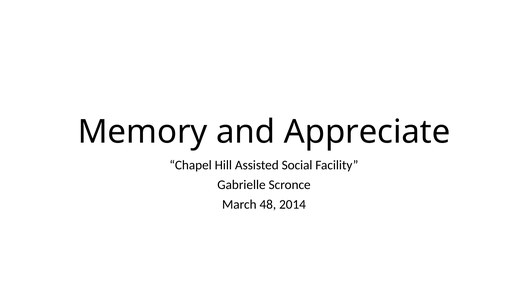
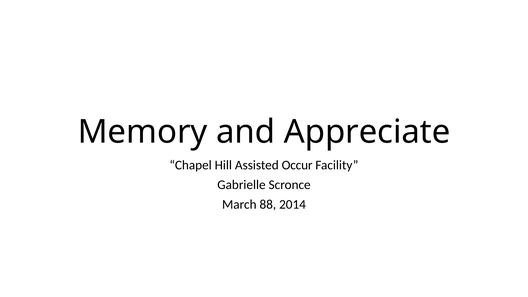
Social: Social -> Occur (297, 165)
48: 48 -> 88 (268, 205)
